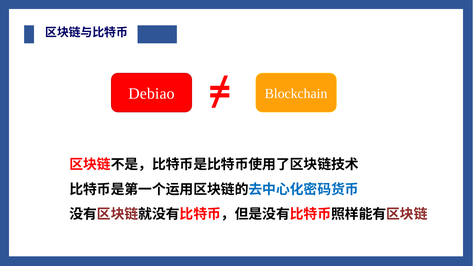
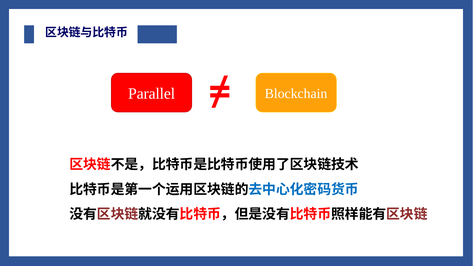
Debiao: Debiao -> Parallel (152, 94)
